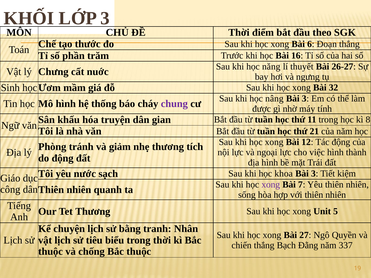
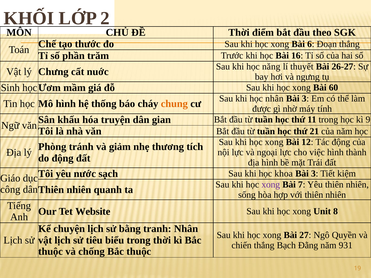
LỚP 3: 3 -> 2 (105, 18)
32: 32 -> 60 (333, 88)
học nâng: nâng -> nhân (274, 99)
chung colour: purple -> orange (174, 104)
8: 8 -> 9 (368, 120)
Tet Thương: Thương -> Website (93, 212)
5: 5 -> 8 (336, 212)
337: 337 -> 931 (346, 245)
